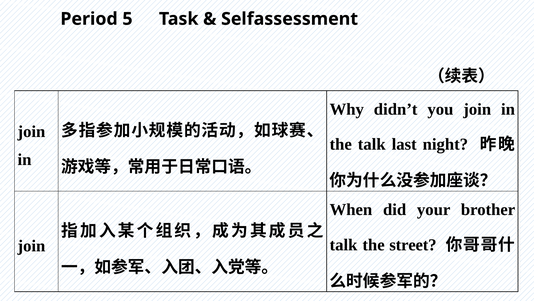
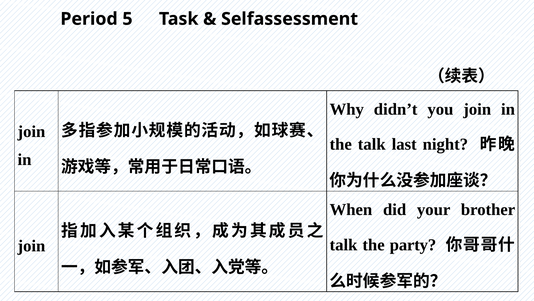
street: street -> party (413, 244)
